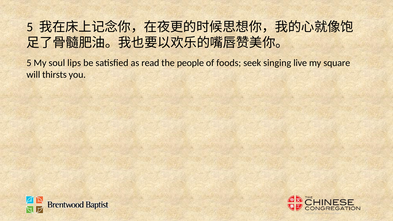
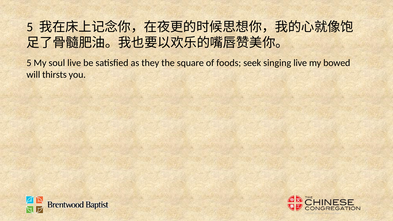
soul lips: lips -> live (74, 63)
read: read -> they (150, 63)
people: people -> square (190, 63)
square: square -> bowed (337, 63)
